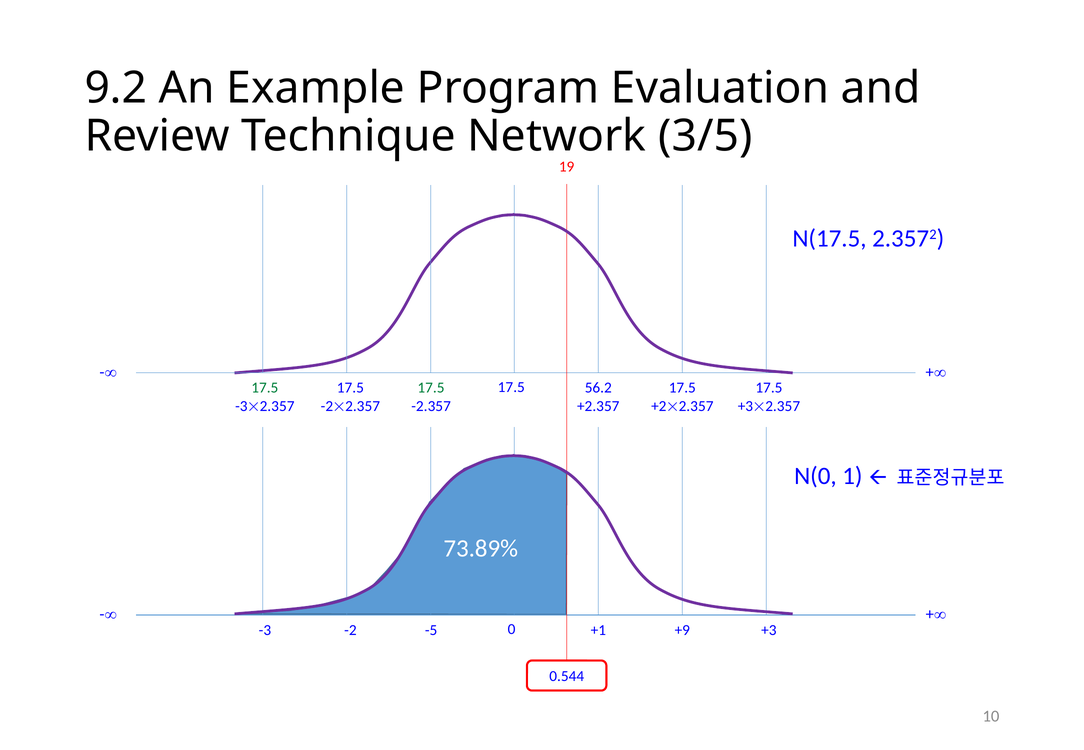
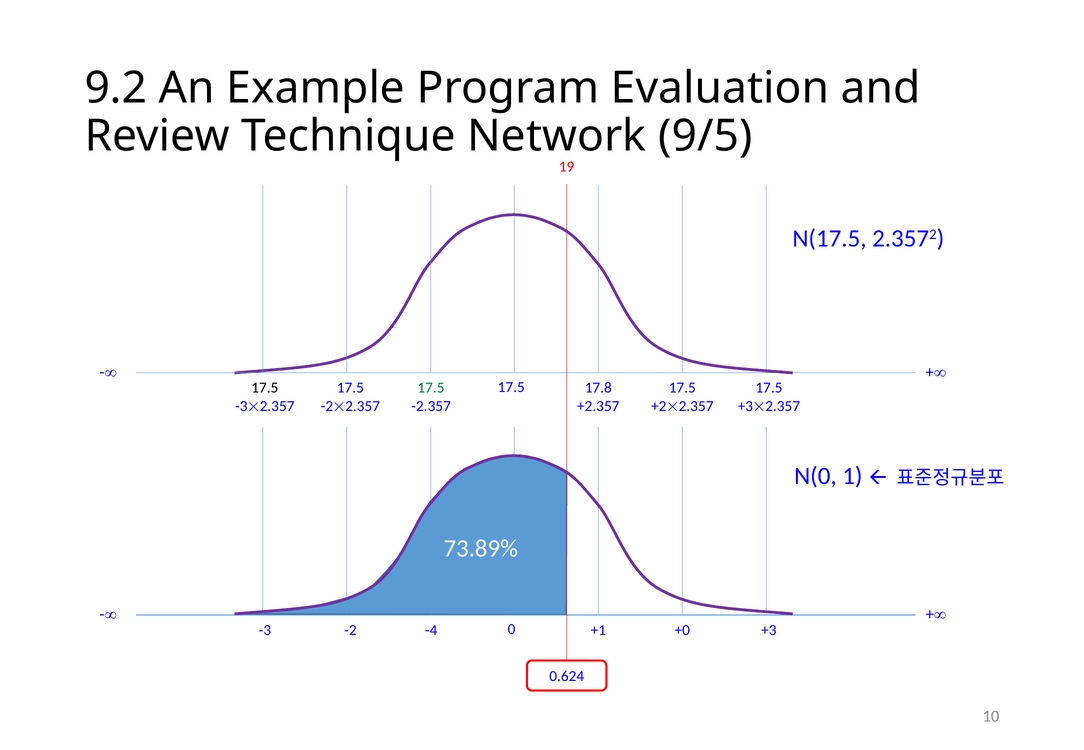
3/5: 3/5 -> 9/5 (705, 136)
56.2: 56.2 -> 17.8 (598, 388)
17.5 colour: green -> black (265, 388)
+9: +9 -> +0 (682, 630)
-5: -5 -> -4 (431, 630)
0.544: 0.544 -> 0.624 (567, 677)
